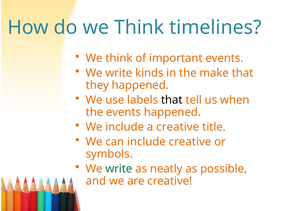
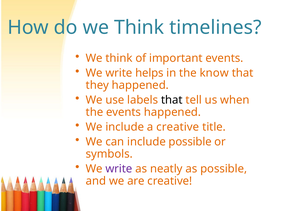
kinds: kinds -> helps (149, 73)
make: make -> know (214, 73)
include creative: creative -> possible (190, 142)
write colour: green -> purple (119, 169)
